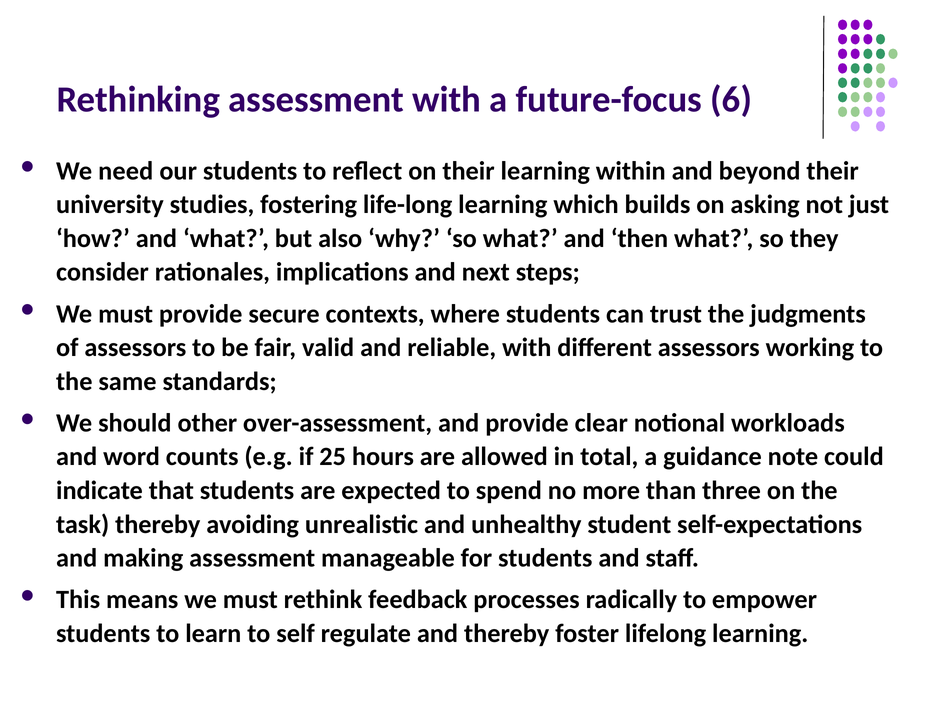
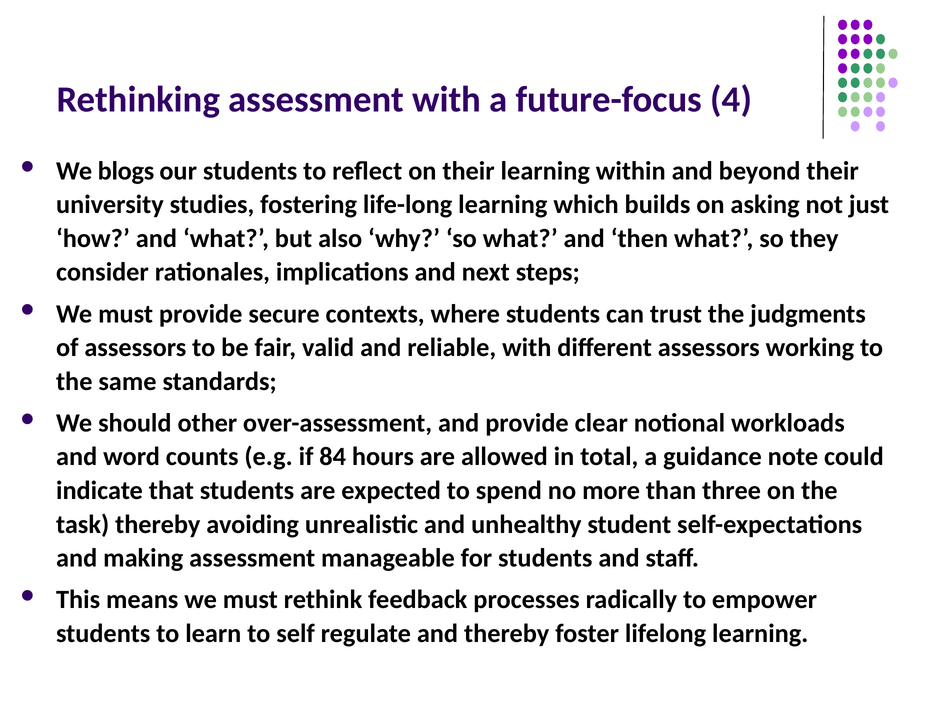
6: 6 -> 4 (731, 100)
need: need -> blogs (126, 171)
25: 25 -> 84 (333, 456)
